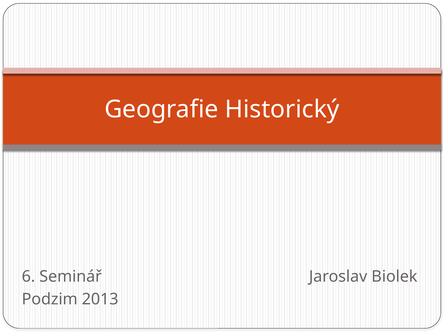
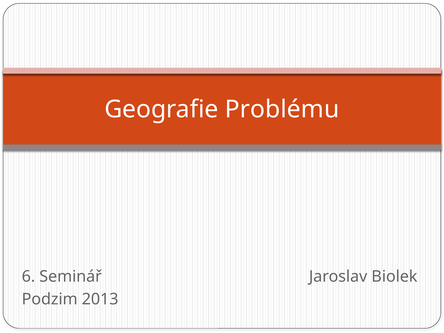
Historický: Historický -> Problému (282, 109)
